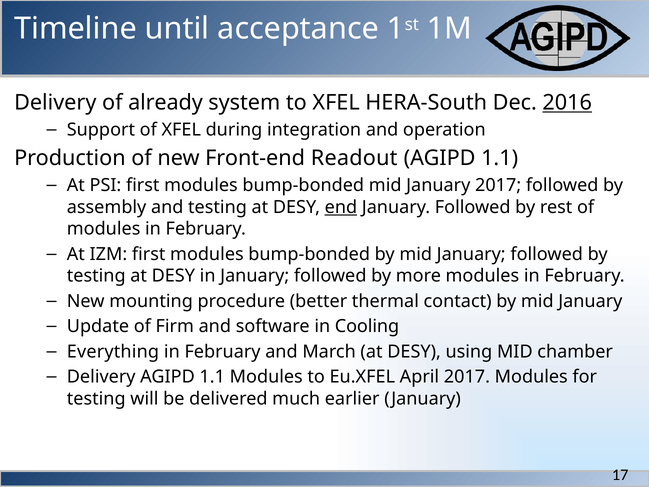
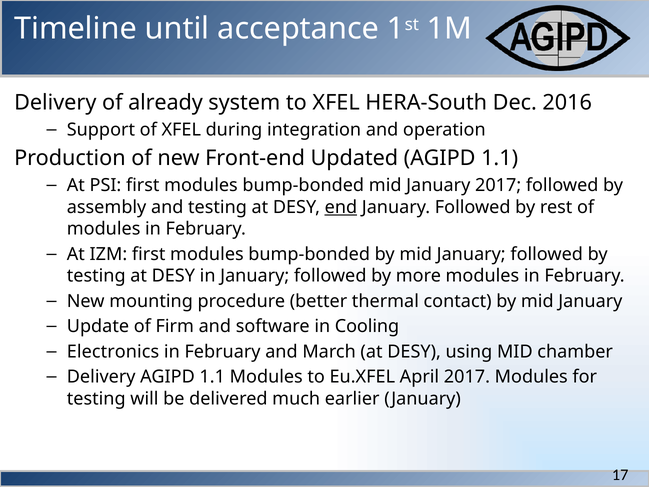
2016 underline: present -> none (567, 103)
Readout: Readout -> Updated (354, 158)
Everything: Everything -> Electronics (113, 351)
